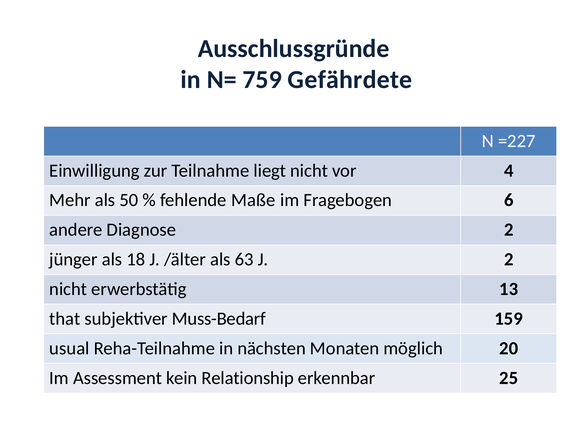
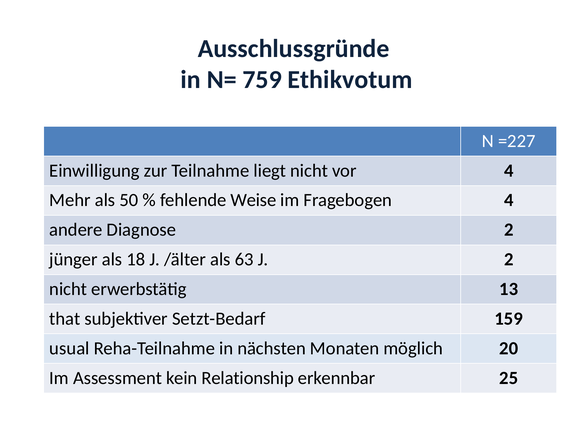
Gefährdete: Gefährdete -> Ethikvotum (350, 80)
Maße: Maße -> Weise (253, 200)
Fragebogen 6: 6 -> 4 (509, 200)
Muss-Bedarf: Muss-Bedarf -> Setzt-Bedarf (219, 319)
